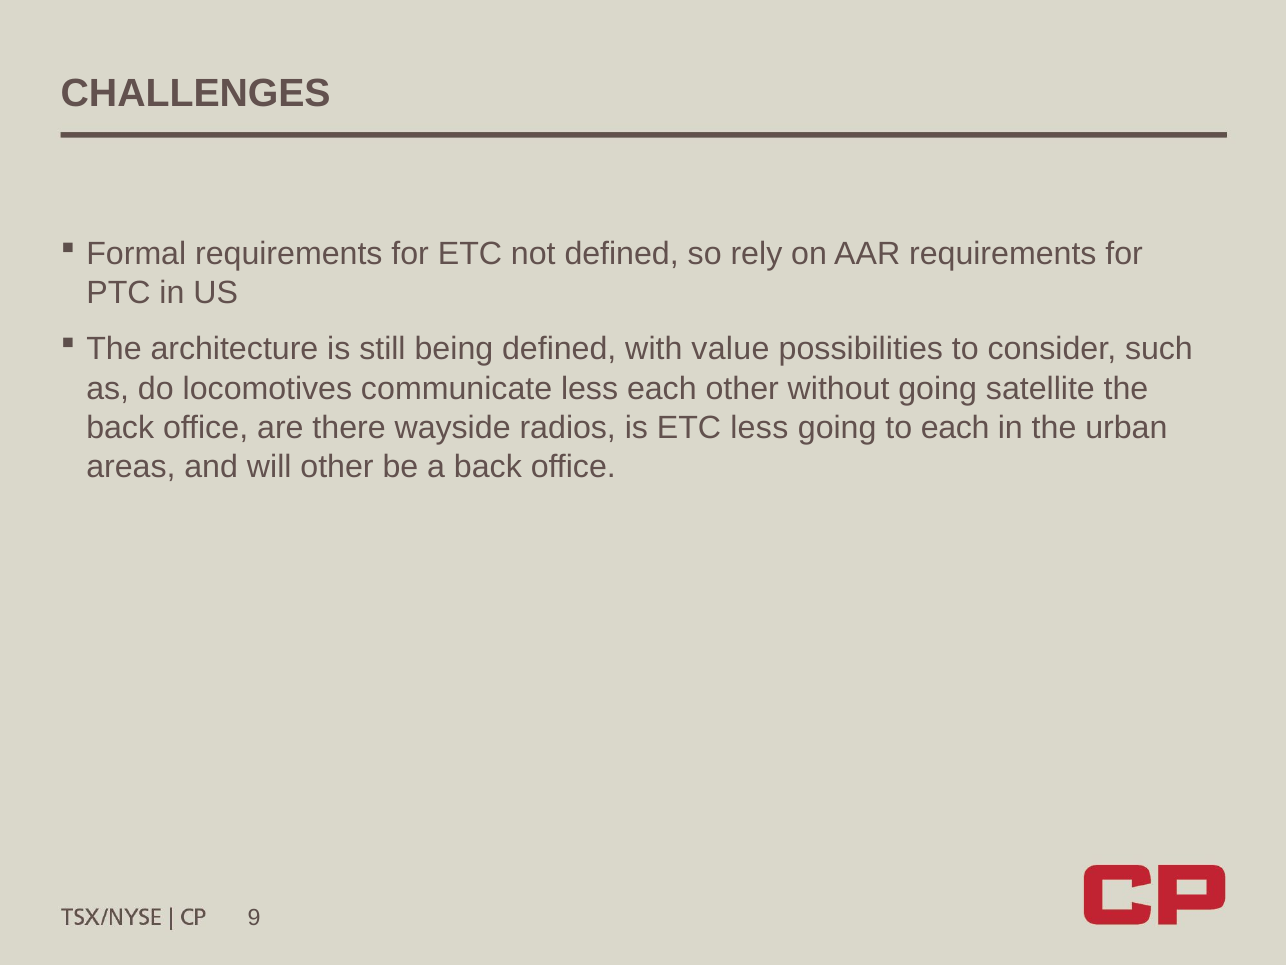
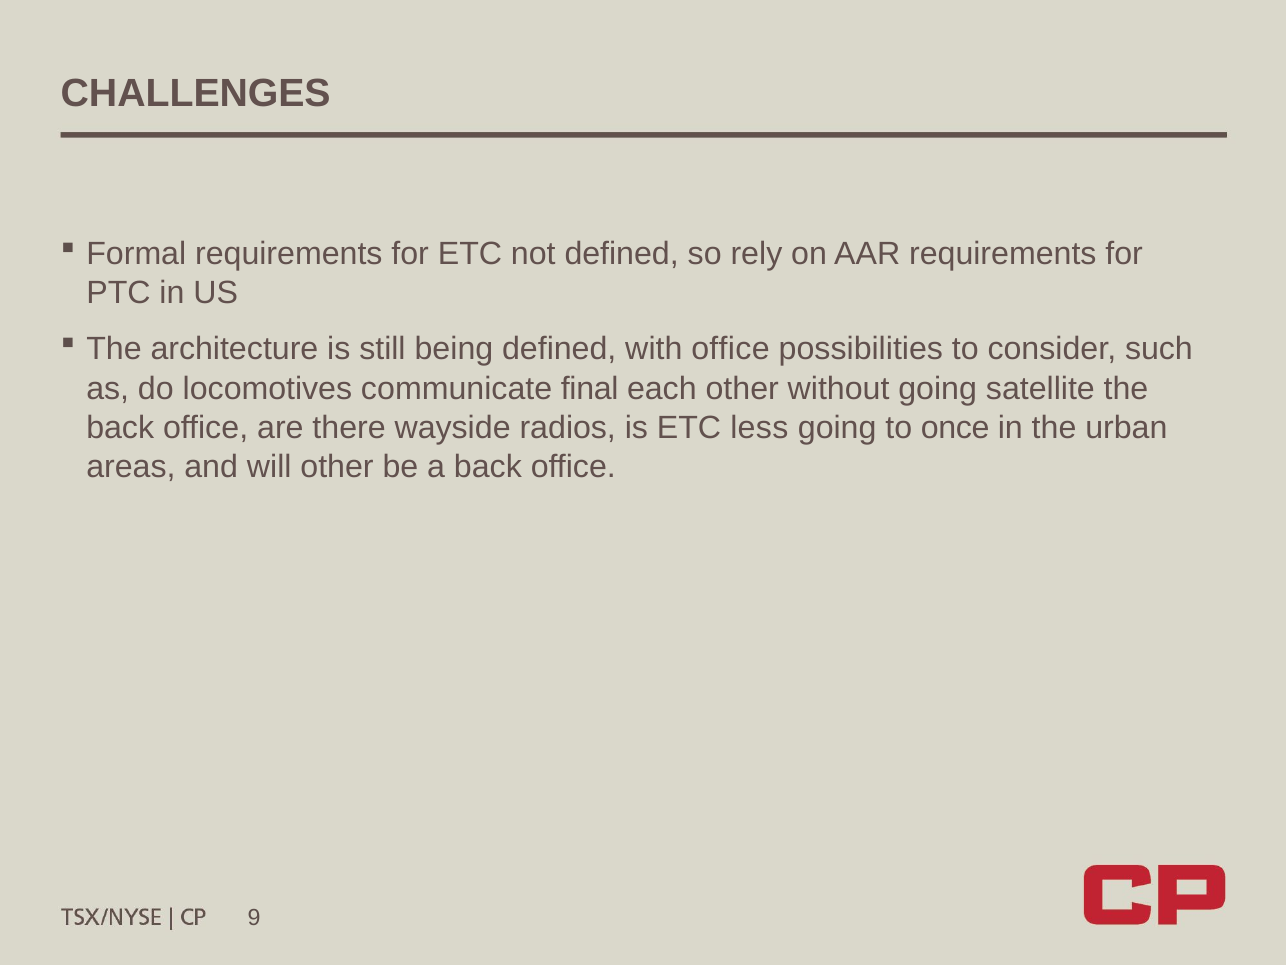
with value: value -> office (730, 349)
communicate less: less -> final (590, 388)
to each: each -> once (955, 428)
